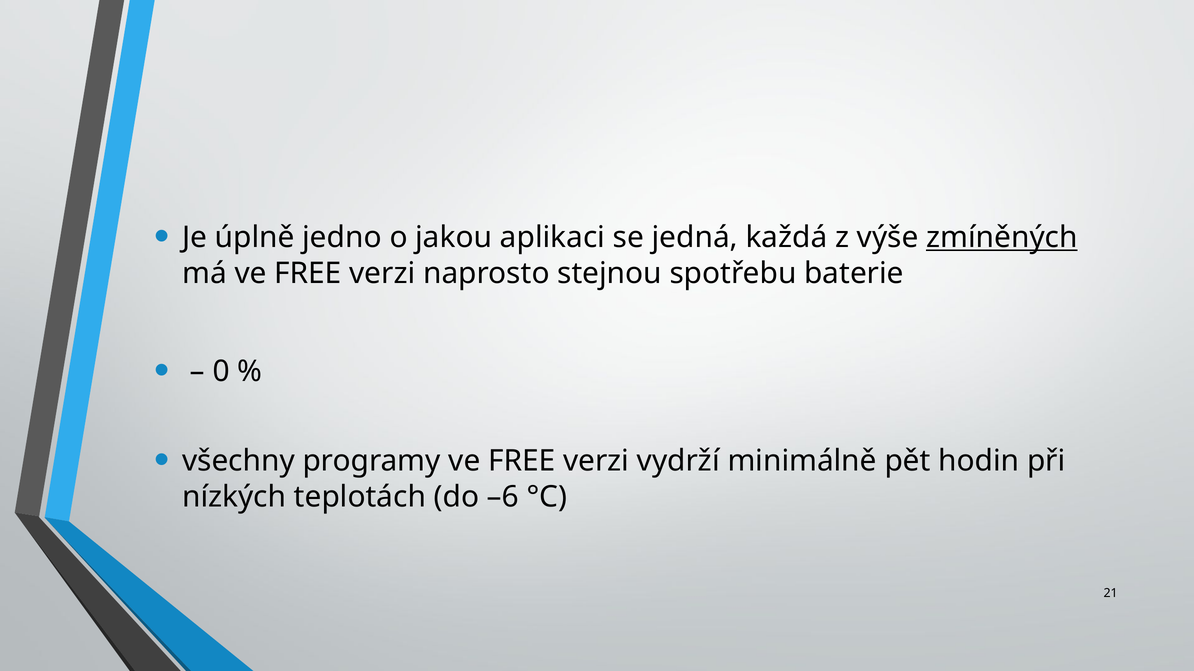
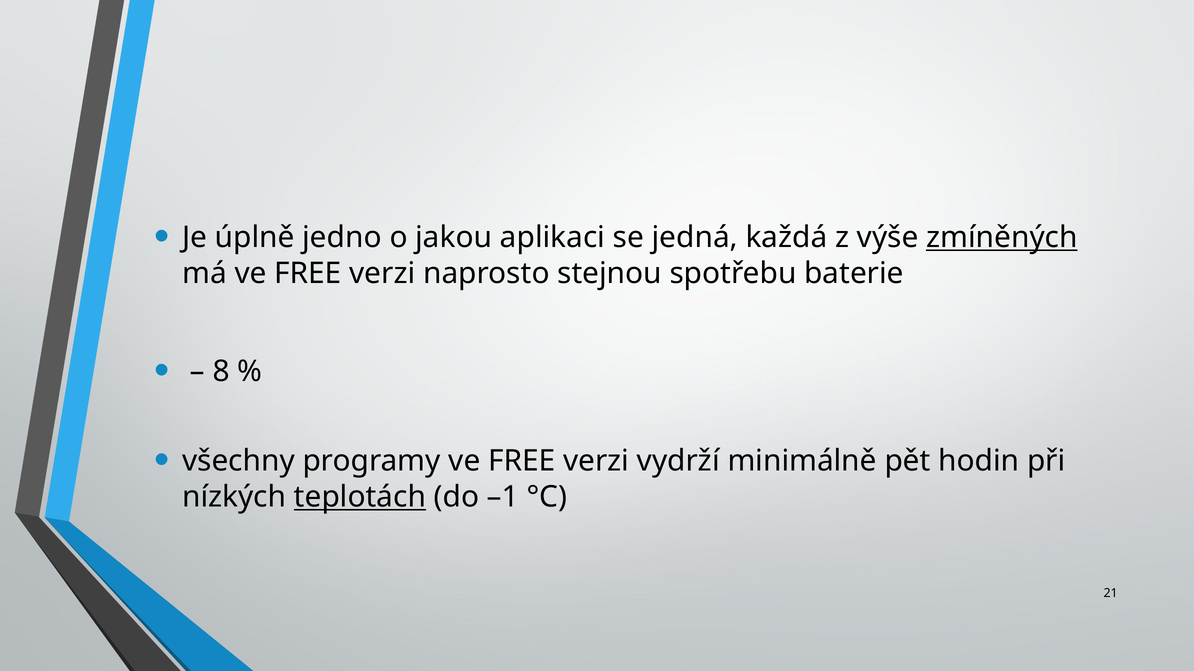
0: 0 -> 8 (221, 372)
teplotách underline: none -> present (360, 497)
–6: –6 -> –1 (503, 497)
